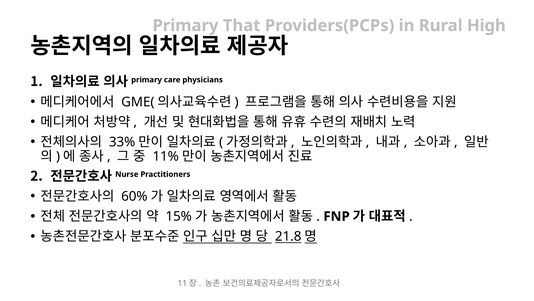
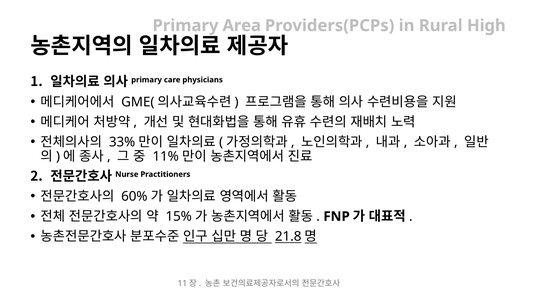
That: That -> Area (242, 26)
